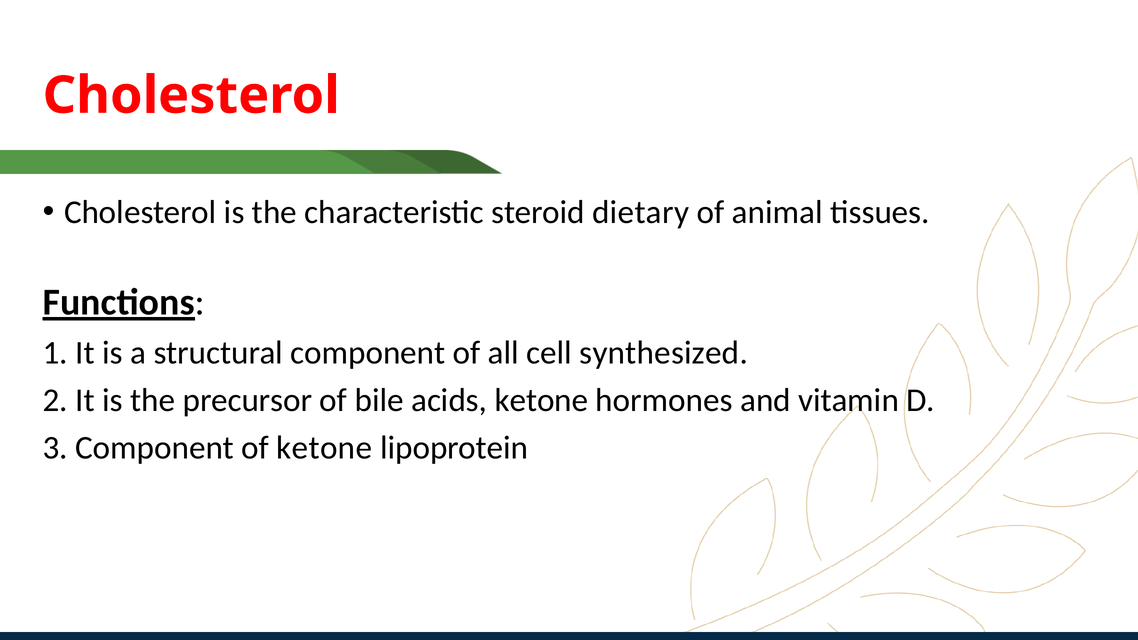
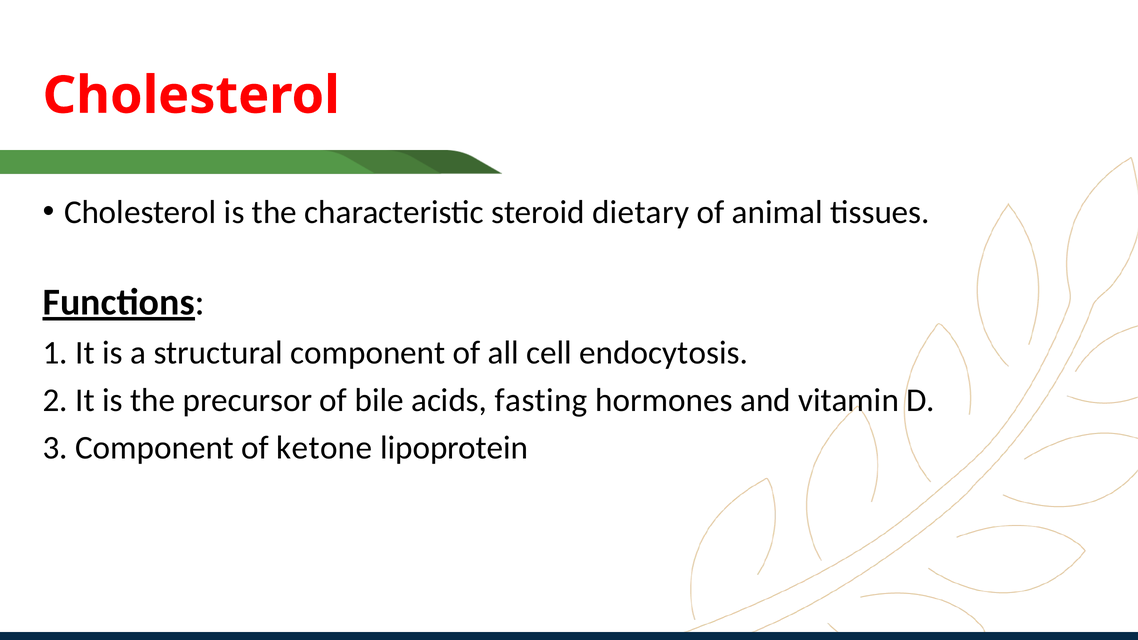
synthesized: synthesized -> endocytosis (664, 353)
acids ketone: ketone -> fasting (541, 400)
